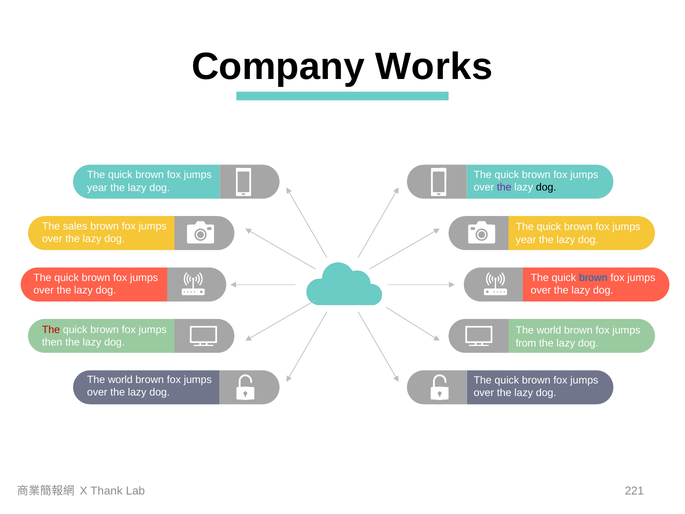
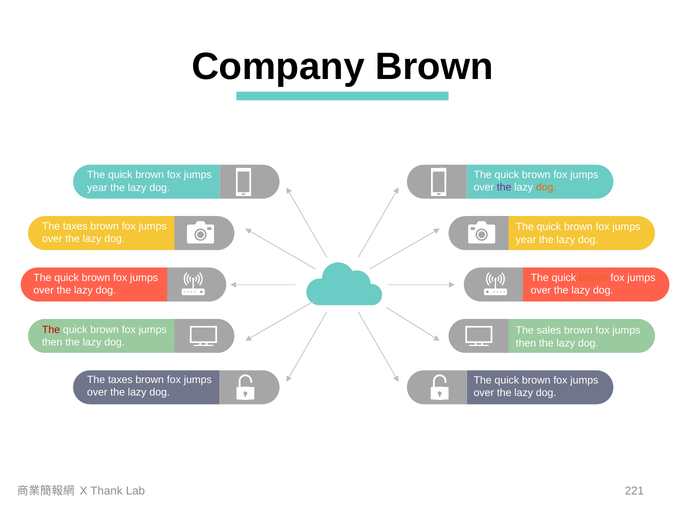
Company Works: Works -> Brown (434, 67)
dog colour: black -> orange (546, 187)
sales: sales -> taxes (75, 226)
brown colour: blue -> orange (593, 278)
world: world -> sales (549, 330)
from: from -> then (526, 343)
world: world -> taxes (120, 380)
